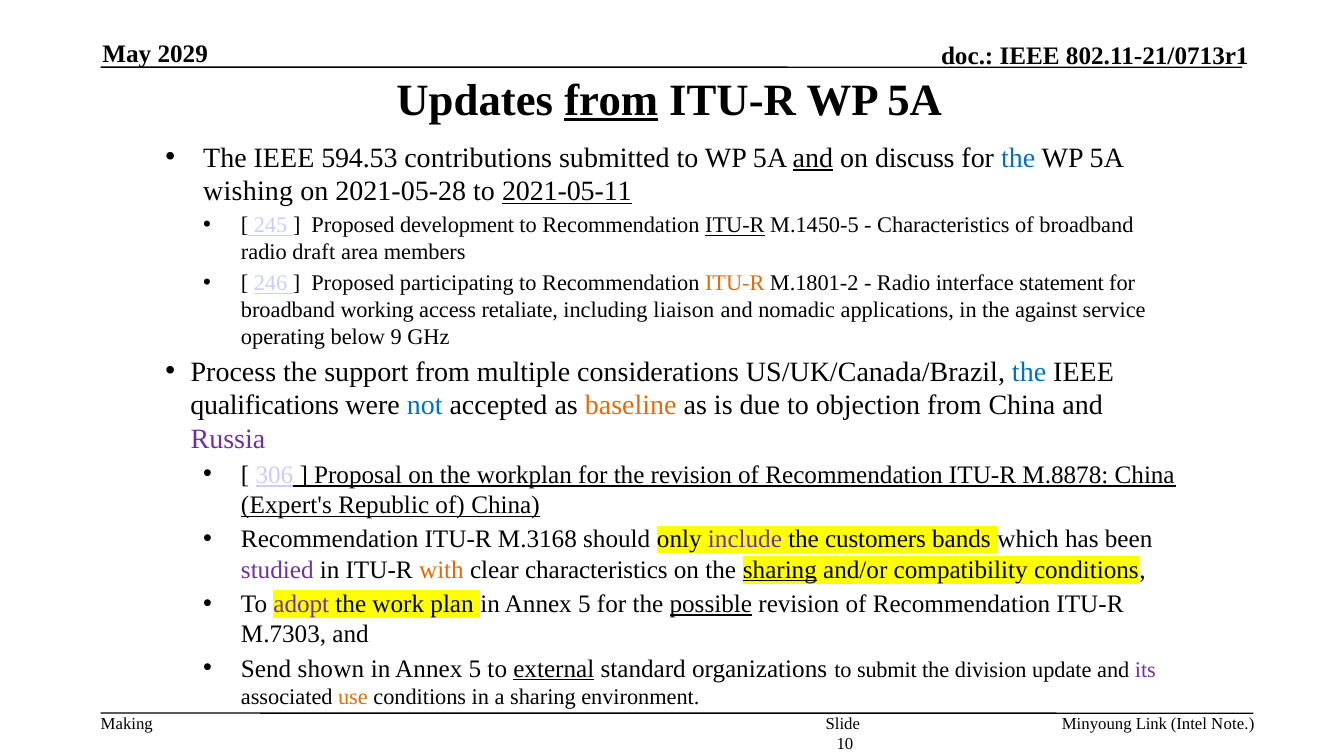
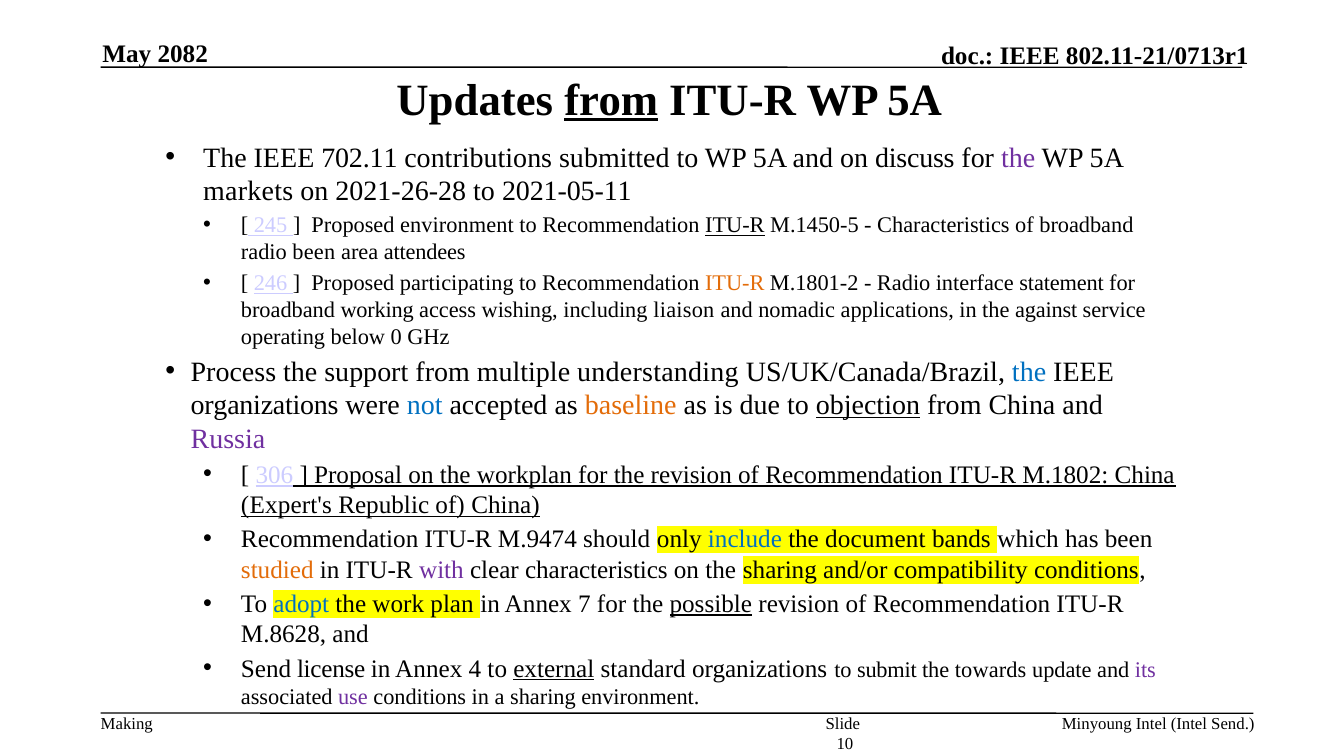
2029: 2029 -> 2082 (183, 54)
594.53: 594.53 -> 702.11 (359, 158)
and underline: present -> none (813, 158)
the colour: blue -> purple (1018, 158)
wishing: wishing -> markets (248, 192)
2021-05-28: 2021-05-28 -> 2021-26-28 (401, 192)
2021-05-11 underline: present -> none (567, 192)
Proposed development: development -> environment (457, 226)
radio draft: draft -> been (314, 253)
members: members -> attendees (425, 253)
retaliate: retaliate -> wishing (520, 310)
9: 9 -> 0 (396, 337)
considerations: considerations -> understanding (658, 372)
qualifications: qualifications -> organizations (265, 406)
objection underline: none -> present (868, 406)
M.8878: M.8878 -> M.1802 (1065, 475)
M.3168: M.3168 -> M.9474 (537, 540)
include colour: purple -> blue (745, 540)
customers: customers -> document (875, 540)
studied colour: purple -> orange (277, 570)
with colour: orange -> purple (441, 570)
sharing underline: present -> none (780, 570)
adopt colour: purple -> blue (301, 605)
plan in Annex 5: 5 -> 7 (584, 605)
M.7303: M.7303 -> M.8628 (284, 635)
shown: shown -> license (331, 669)
5: 5 -> 4 (475, 669)
division: division -> towards (991, 670)
use colour: orange -> purple (353, 697)
Minyoung Link: Link -> Intel (1151, 725)
Intel Note: Note -> Send (1233, 725)
